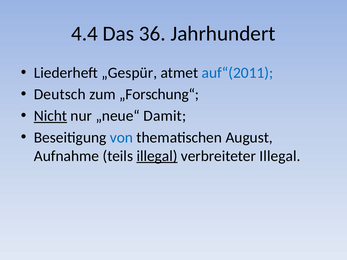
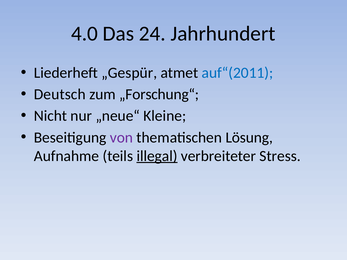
4.4: 4.4 -> 4.0 (85, 34)
36: 36 -> 24 (152, 34)
Nicht underline: present -> none (50, 116)
Damit: Damit -> Kleine (165, 116)
von colour: blue -> purple (121, 138)
August: August -> Lösung (249, 138)
verbreiteter Illegal: Illegal -> Stress (280, 156)
